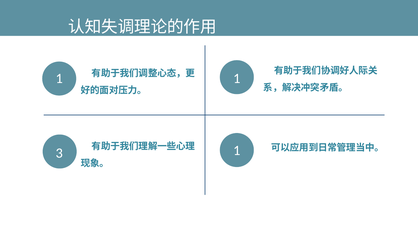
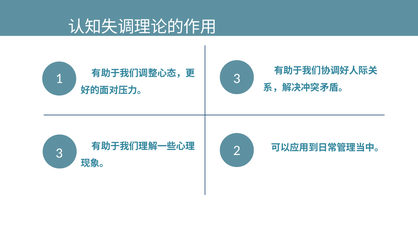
1 1: 1 -> 3 (237, 79)
3 1: 1 -> 2 (237, 151)
